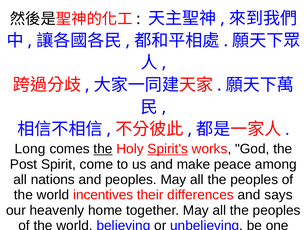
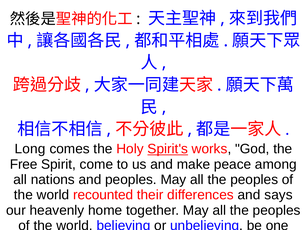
the underline: present -> none (103, 149)
Post: Post -> Free (24, 164)
incentives: incentives -> recounted (103, 195)
